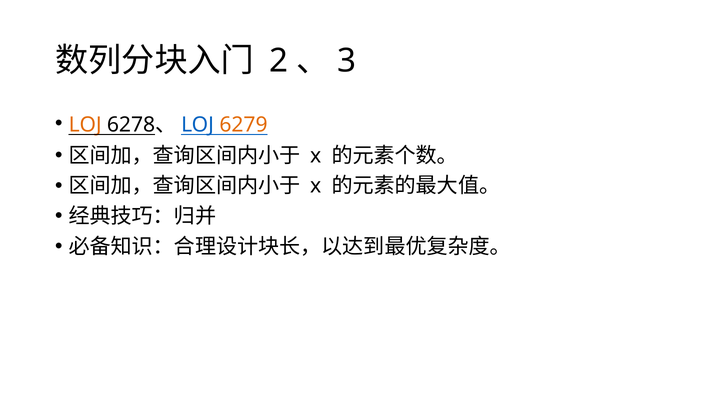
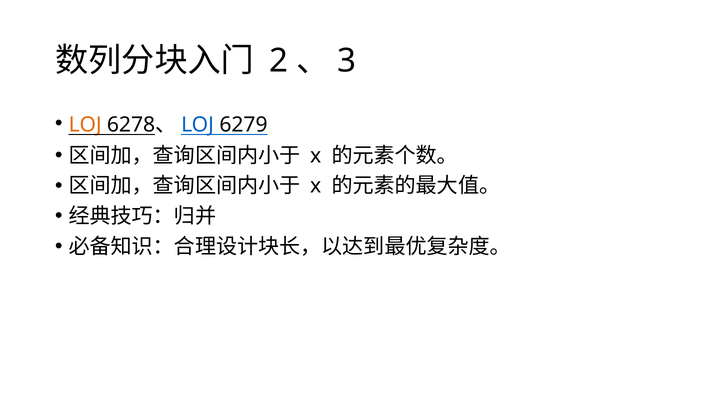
6279 colour: orange -> black (244, 125)
